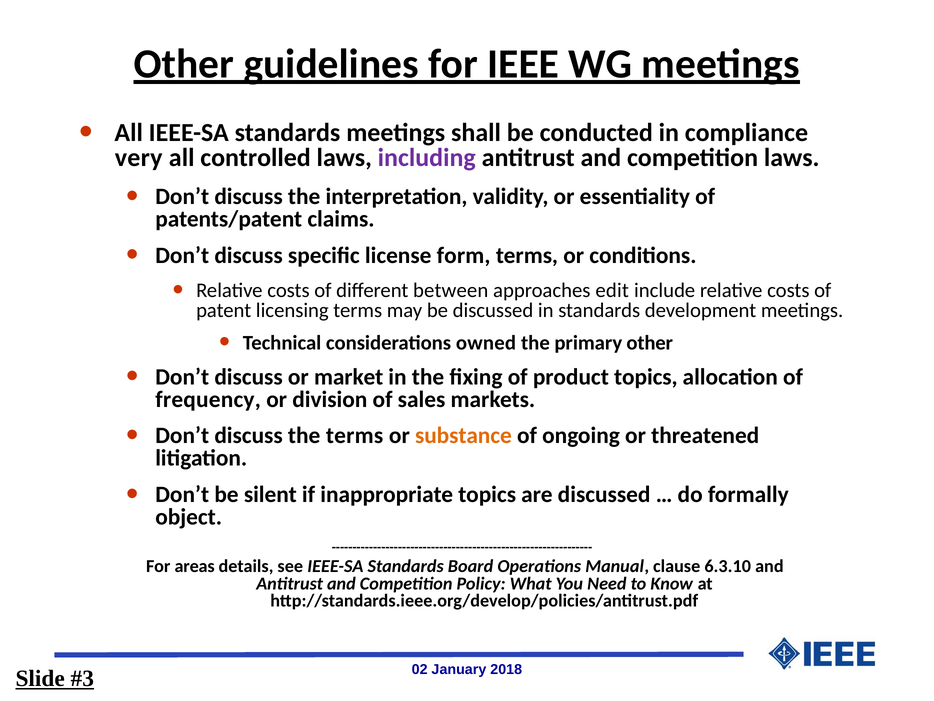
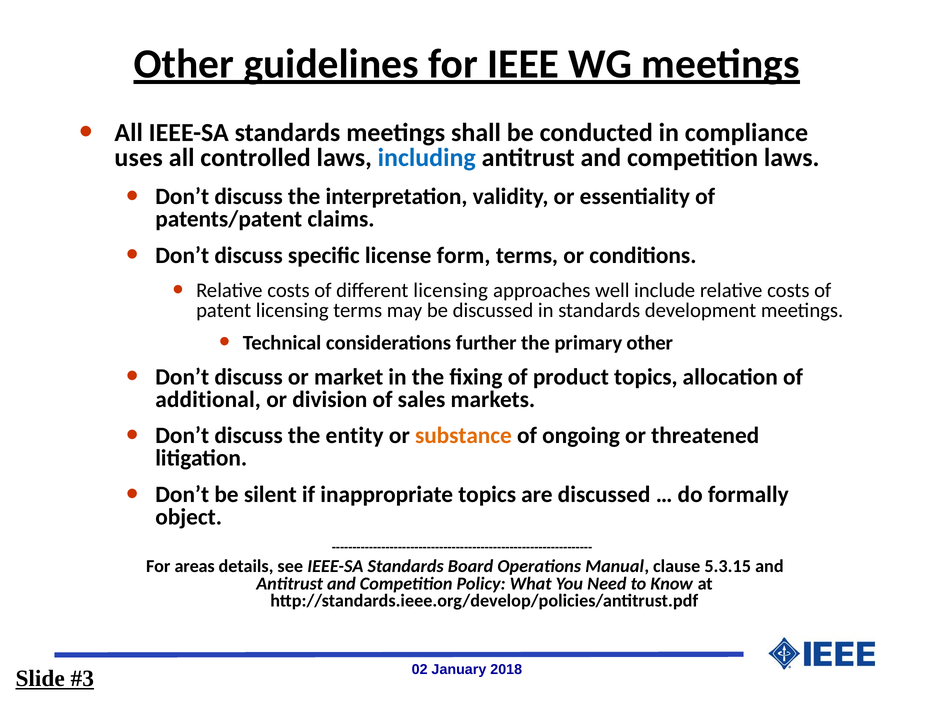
very: very -> uses (139, 158)
including colour: purple -> blue (427, 158)
different between: between -> licensing (451, 290)
edit: edit -> well (612, 290)
owned: owned -> further (486, 343)
frequency: frequency -> additional (208, 399)
the terms: terms -> entity (355, 435)
6.3.10: 6.3.10 -> 5.3.15 (728, 566)
